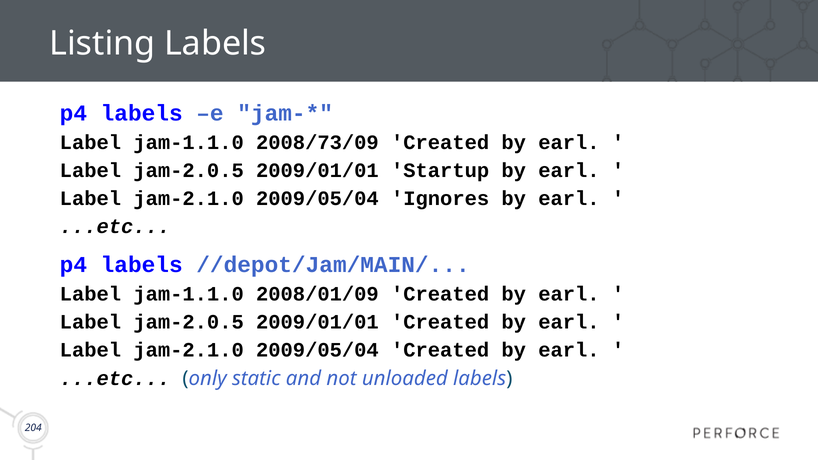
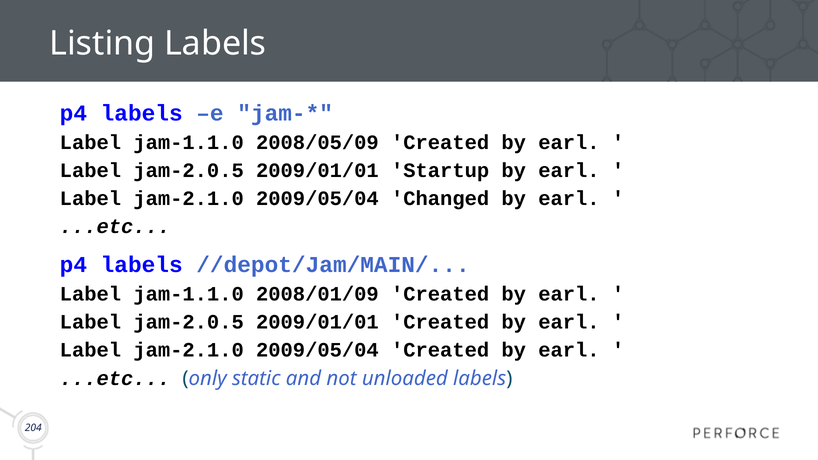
2008/73/09: 2008/73/09 -> 2008/05/09 (317, 142)
Ignores: Ignores -> Changed (440, 199)
